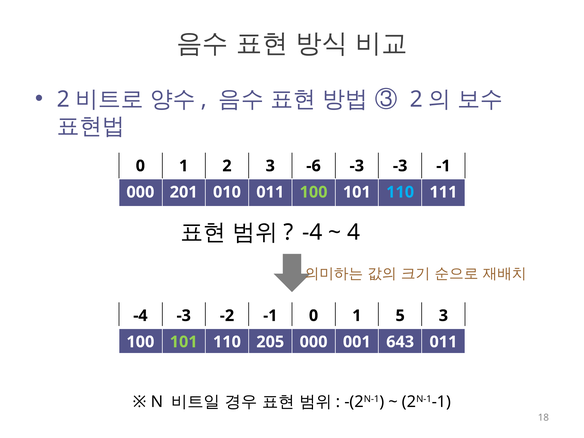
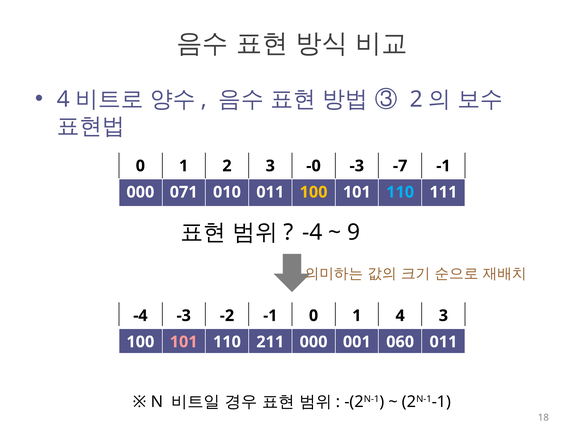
2: 2 -> 4 (63, 99)
-6: -6 -> -0 (314, 166)
-3 -3: -3 -> -7 (400, 166)
201: 201 -> 071 (184, 192)
100 colour: light green -> yellow (314, 192)
4: 4 -> 9 (354, 232)
1 5: 5 -> 4 (400, 316)
101 colour: light green -> pink (184, 342)
205: 205 -> 211 (270, 342)
643: 643 -> 060 (400, 342)
